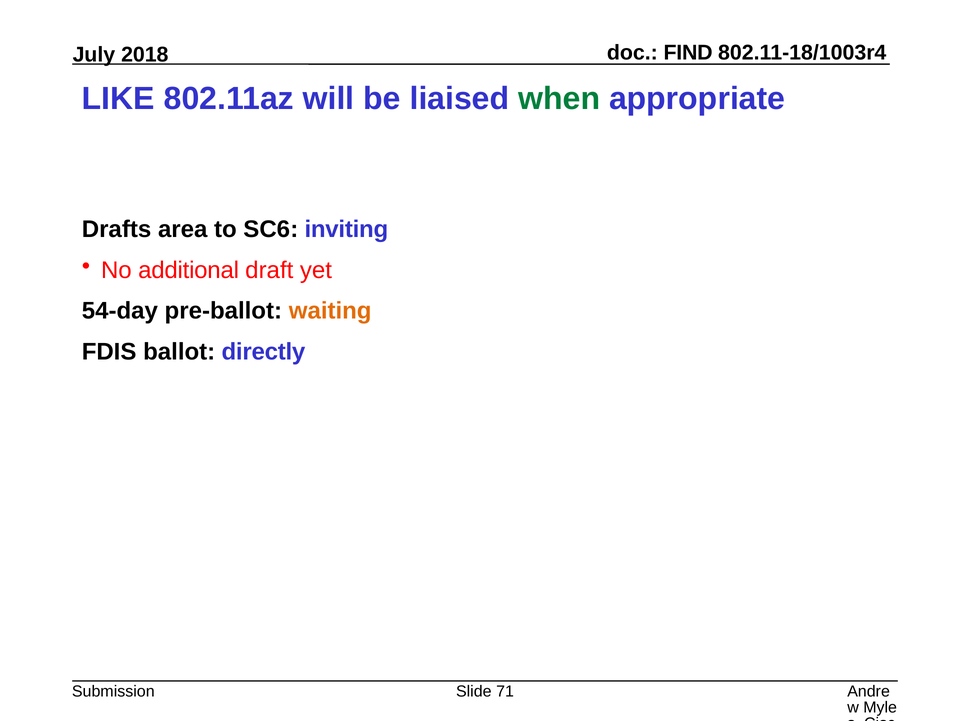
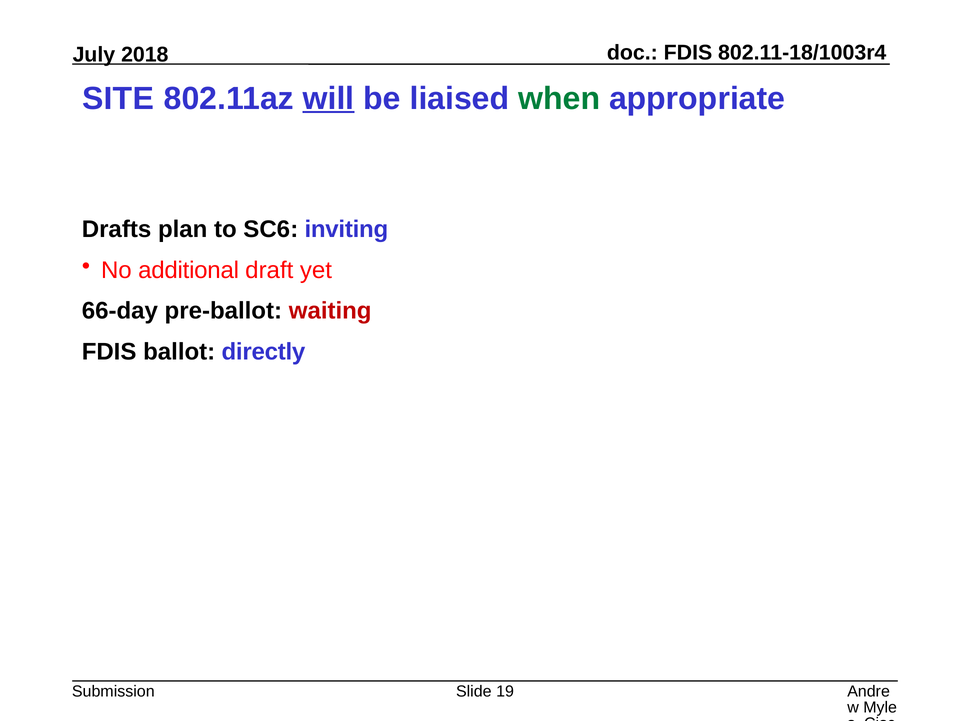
FIND: FIND -> FDIS (688, 53)
LIKE: LIKE -> SITE (118, 98)
will underline: none -> present (329, 98)
area: area -> plan (183, 229)
54-day: 54-day -> 66-day (120, 311)
waiting colour: orange -> red (330, 311)
71: 71 -> 19 (505, 692)
